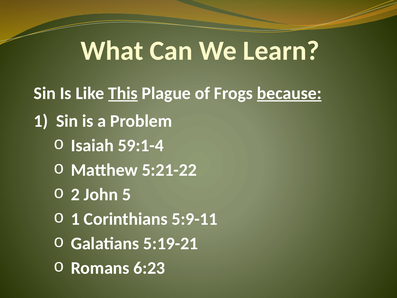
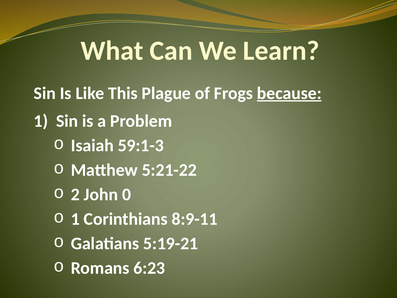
This underline: present -> none (123, 93)
59:1-4: 59:1-4 -> 59:1-3 (141, 145)
5: 5 -> 0 (126, 194)
5:9-11: 5:9-11 -> 8:9-11 (195, 219)
